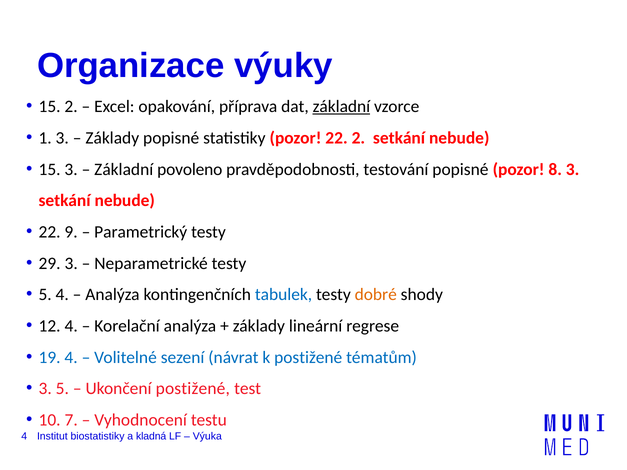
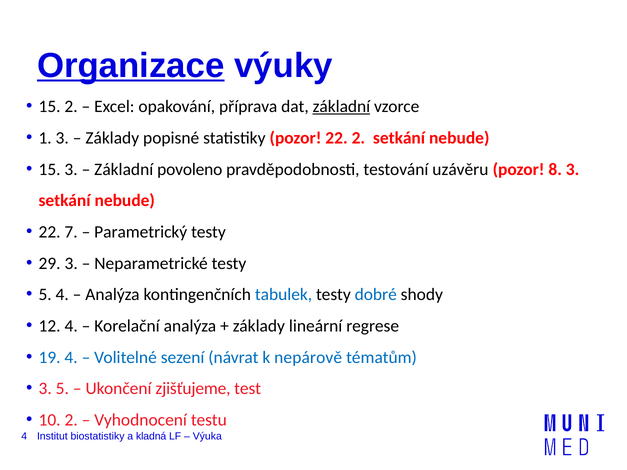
Organizace underline: none -> present (131, 66)
testování popisné: popisné -> uzávěru (460, 169)
9: 9 -> 7 (71, 232)
dobré colour: orange -> blue (376, 295)
k postižené: postižené -> nepárově (308, 357)
Ukončení postižené: postižené -> zjišťujeme (193, 389)
10 7: 7 -> 2 (71, 420)
